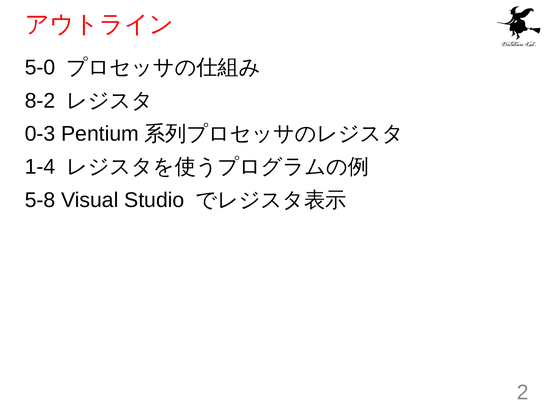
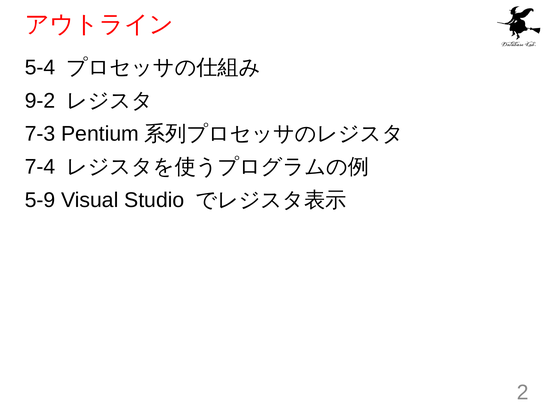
5-0: 5-0 -> 5-4 (40, 67)
8-2: 8-2 -> 9-2 (40, 101)
0-3: 0-3 -> 7-3 (40, 134)
1-4: 1-4 -> 7-4 (40, 167)
5-8: 5-8 -> 5-9 (40, 200)
